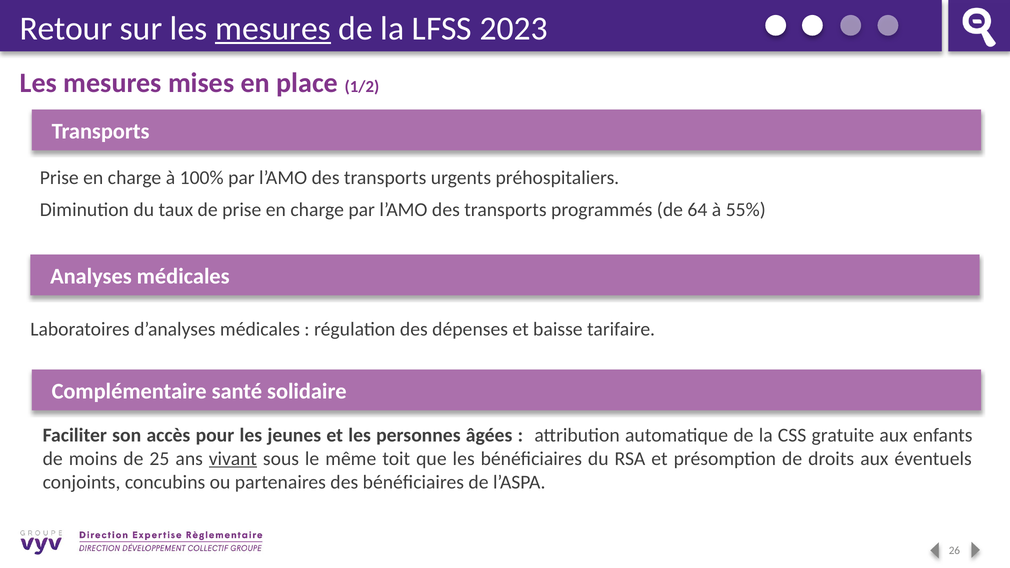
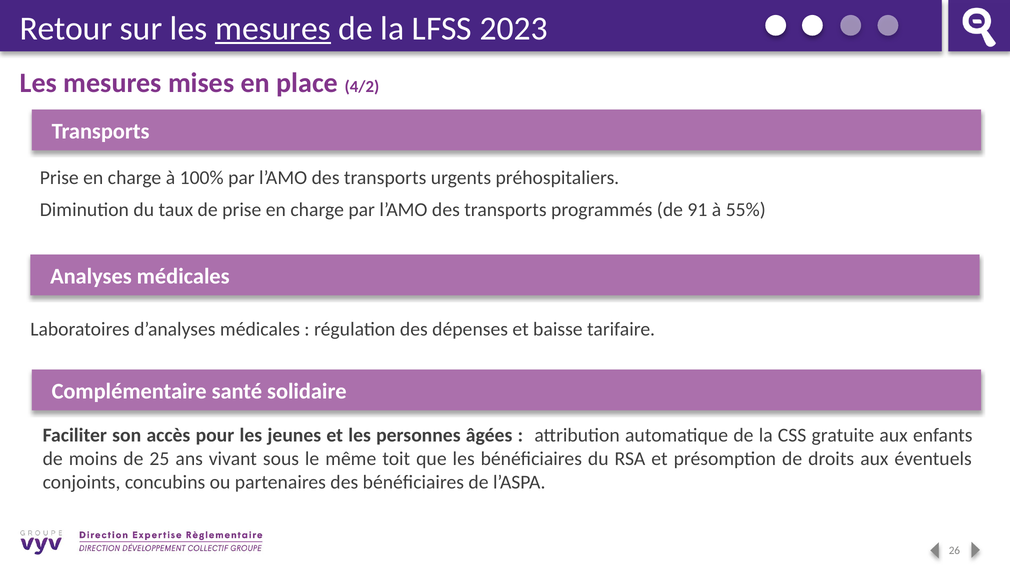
1/2: 1/2 -> 4/2 (362, 87)
64: 64 -> 91 (697, 210)
vivant underline: present -> none (233, 459)
